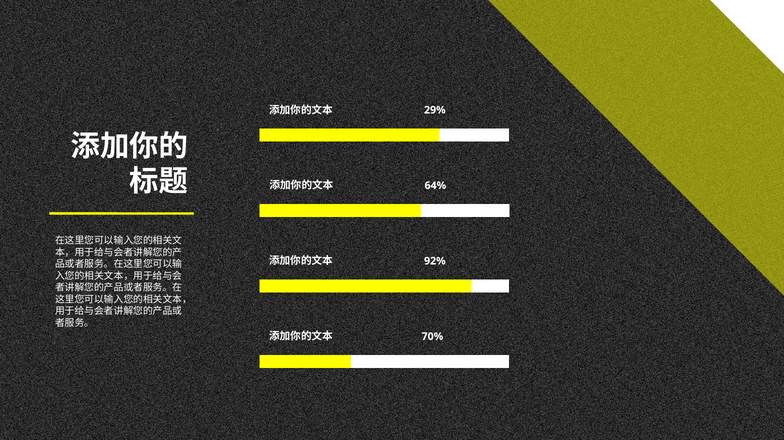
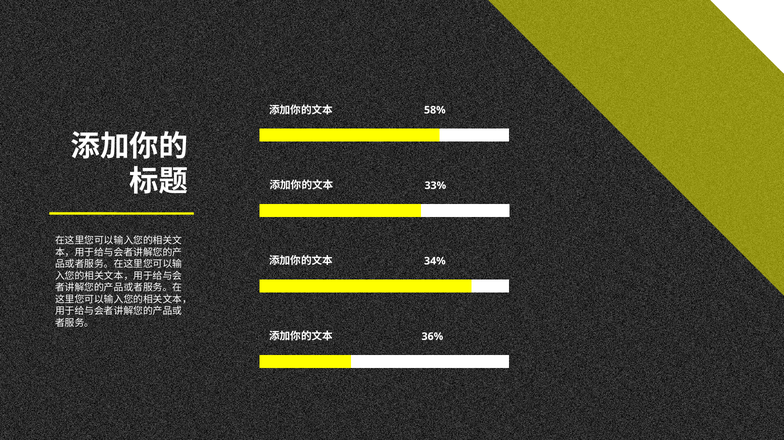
29%: 29% -> 58% (435, 110)
64%: 64% -> 33% (435, 186)
92%: 92% -> 34% (435, 261)
70%: 70% -> 36% (432, 337)
